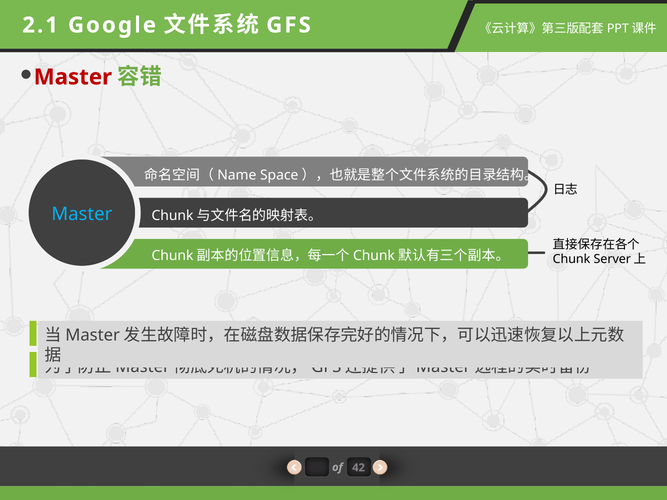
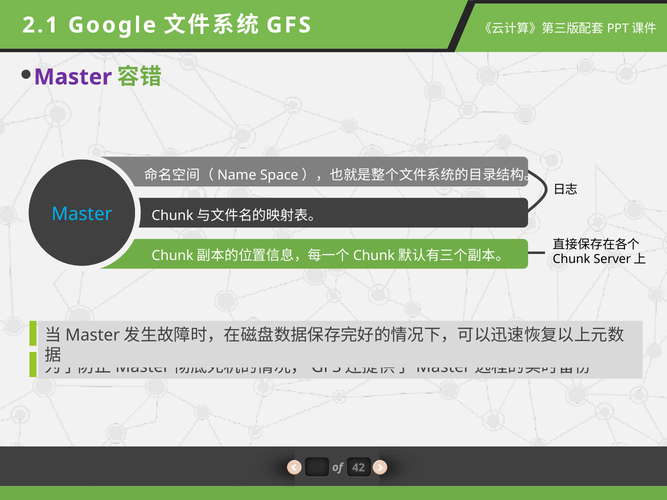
Master colour: red -> purple (73, 77)
